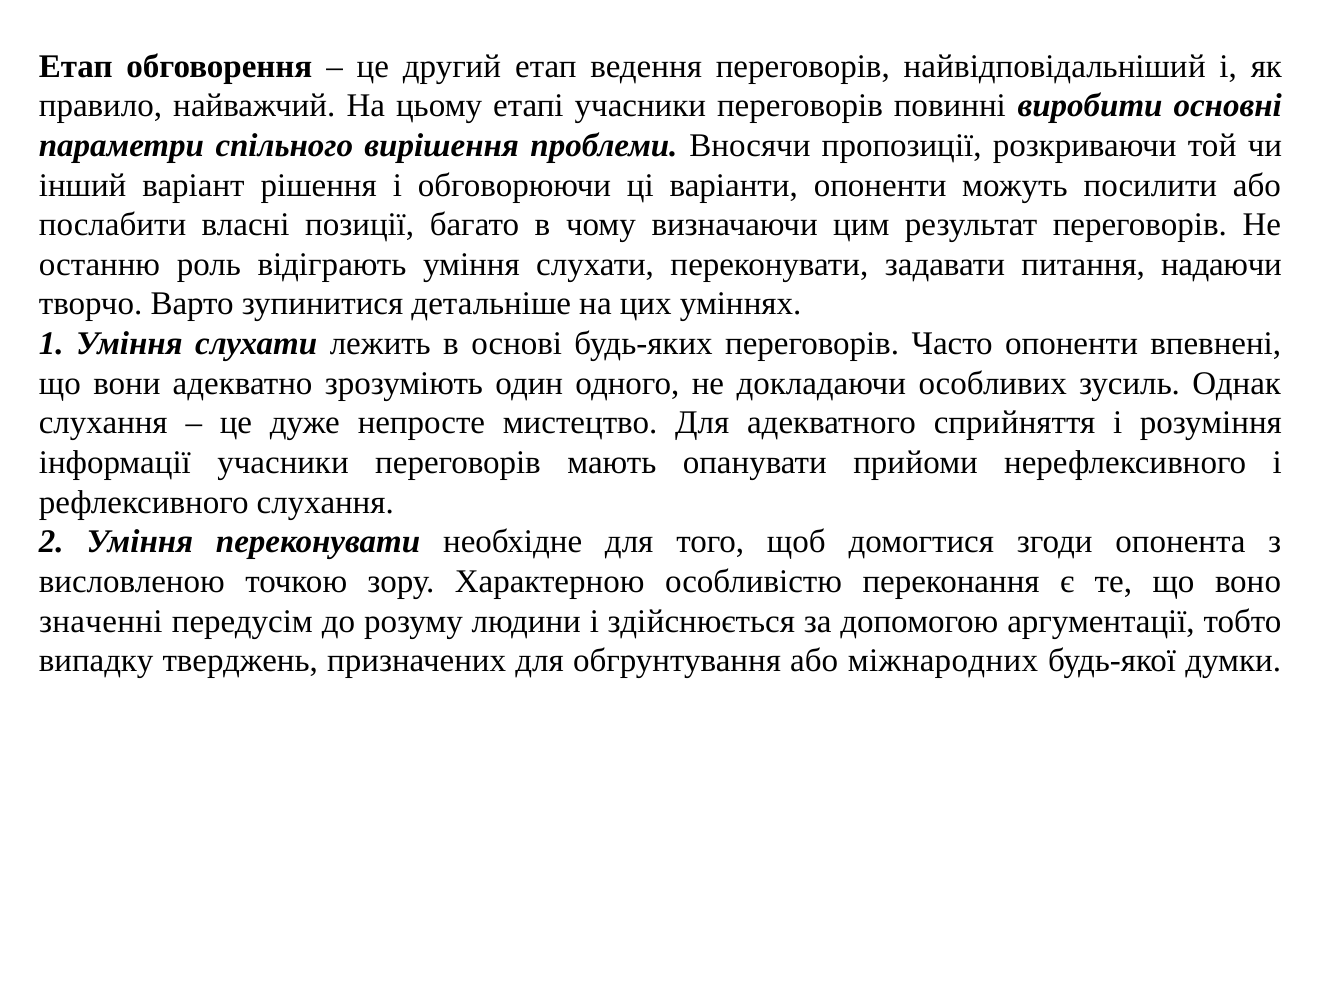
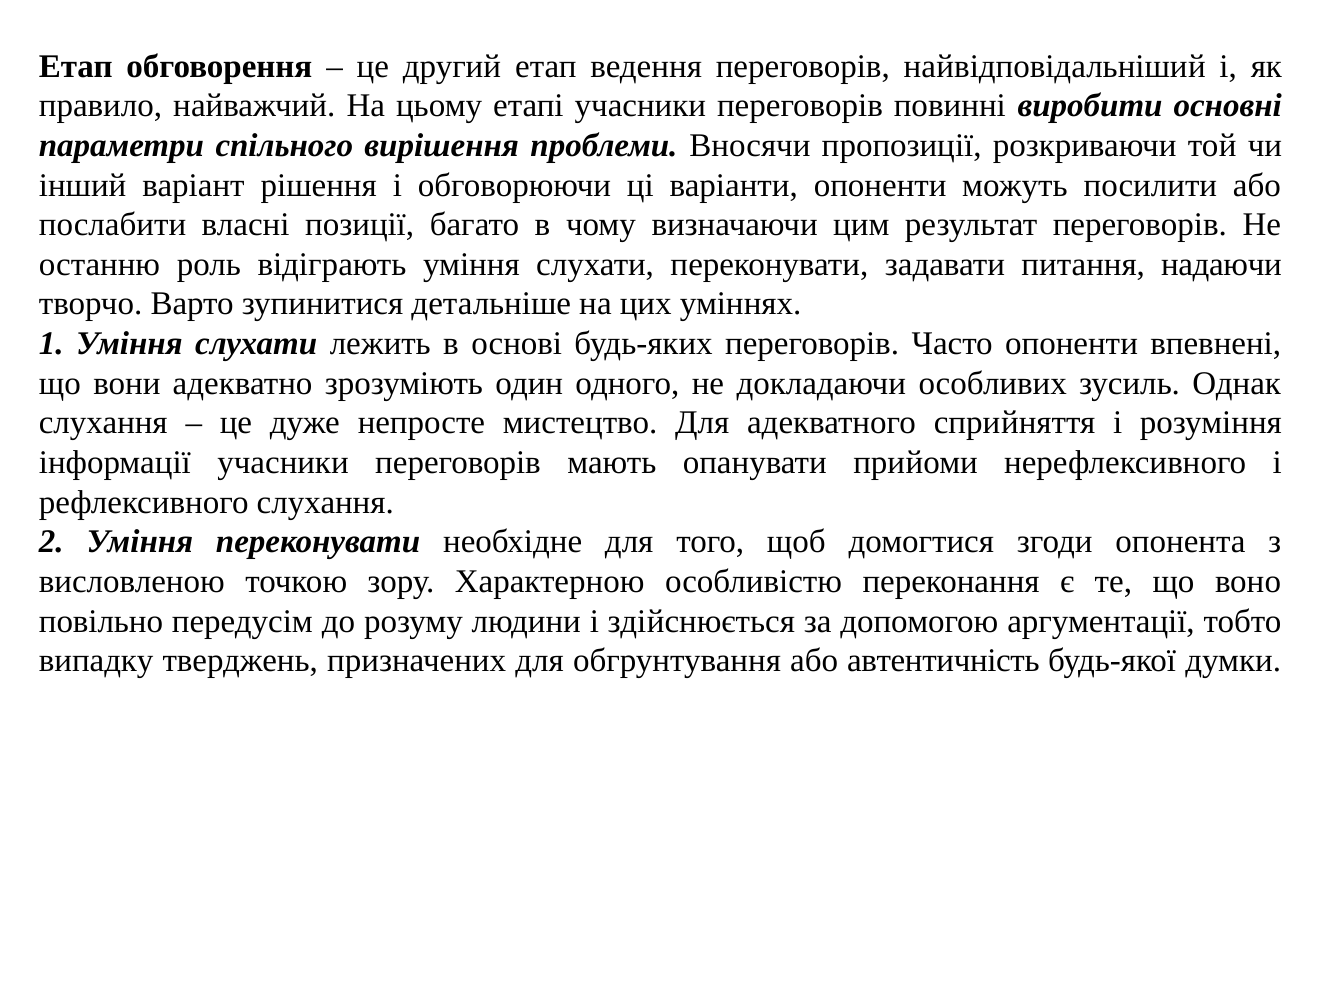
значенні: значенні -> повільно (101, 621)
міжнародних: міжнародних -> автентичність (943, 661)
